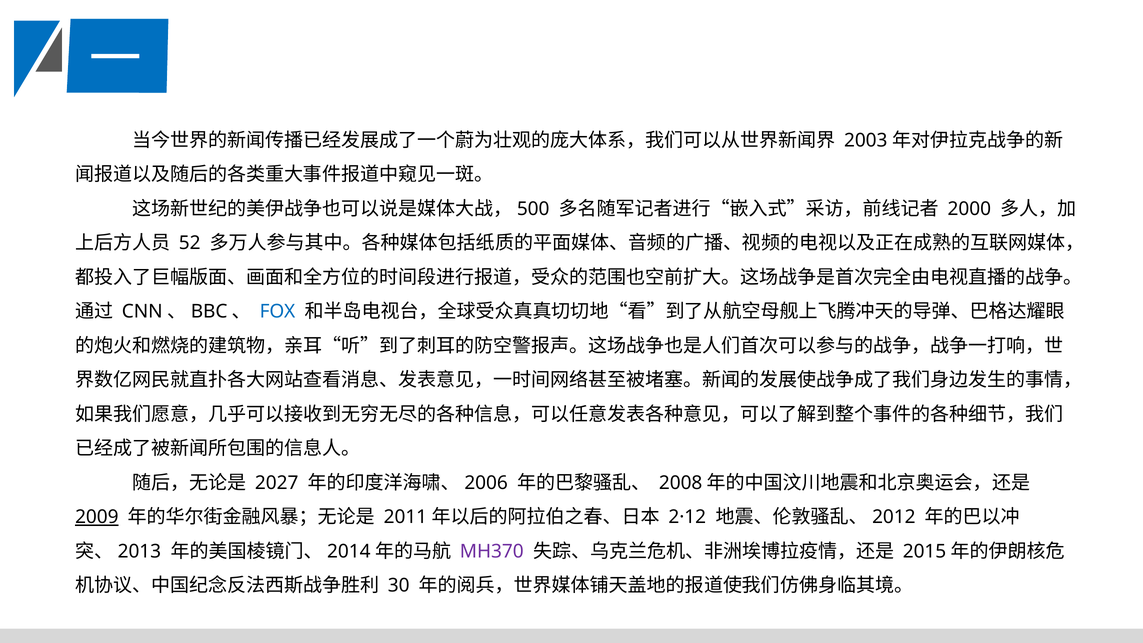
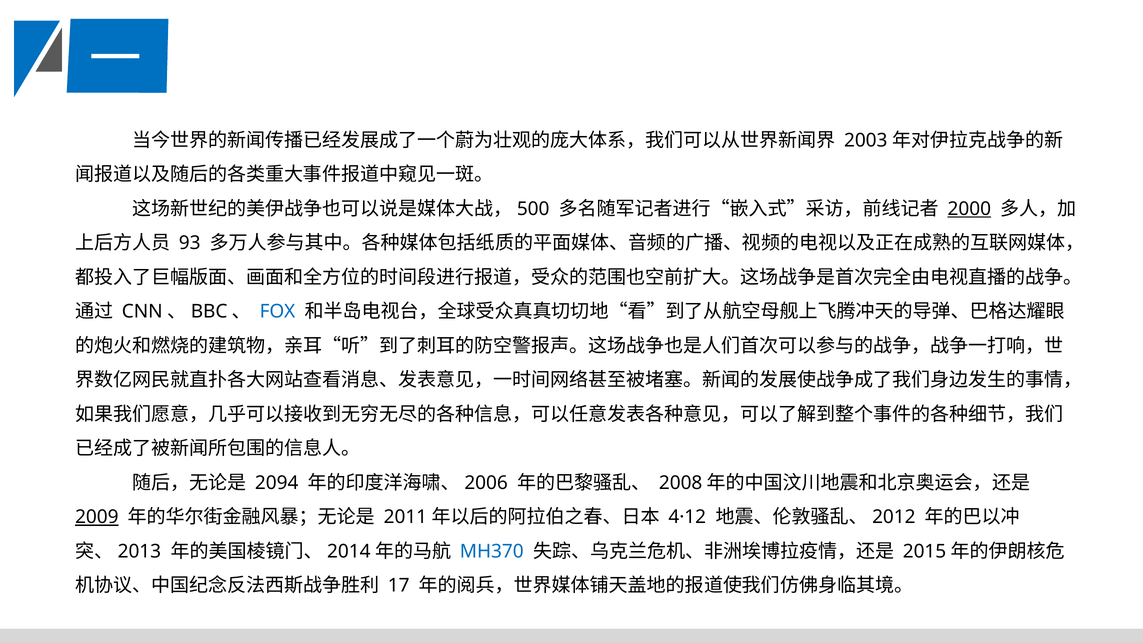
2000 underline: none -> present (969, 209)
52: 52 -> 93 (190, 243)
2027: 2027 -> 2094 (277, 483)
2·12: 2·12 -> 4·12 (687, 517)
MH370 colour: purple -> blue (492, 551)
30: 30 -> 17 (399, 586)
